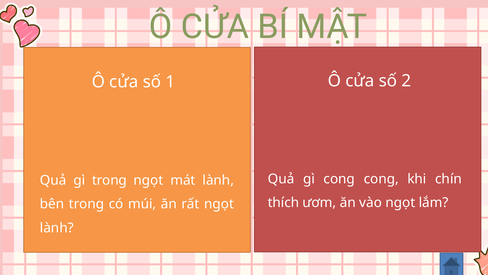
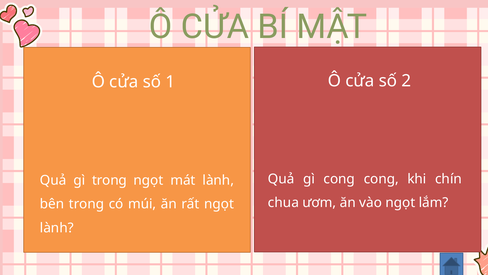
thích: thích -> chua (283, 202)
